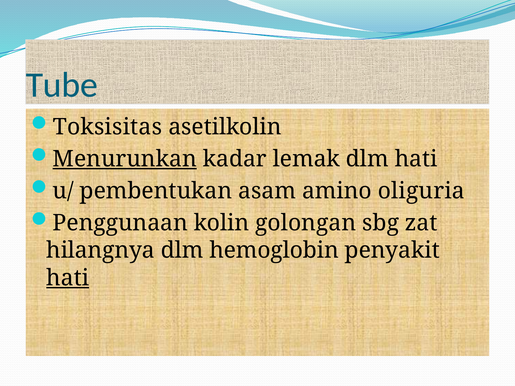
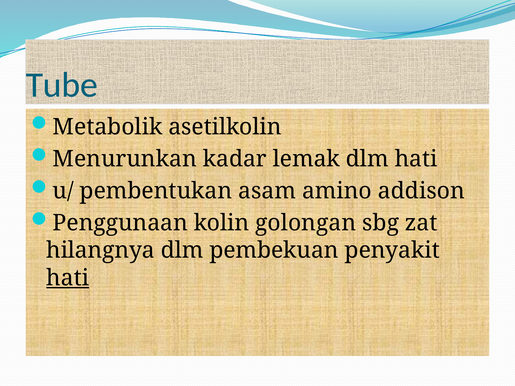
Toksisitas: Toksisitas -> Metabolik (108, 127)
Menurunkan underline: present -> none (125, 159)
oliguria: oliguria -> addison (421, 191)
hemoglobin: hemoglobin -> pembekuan (274, 251)
